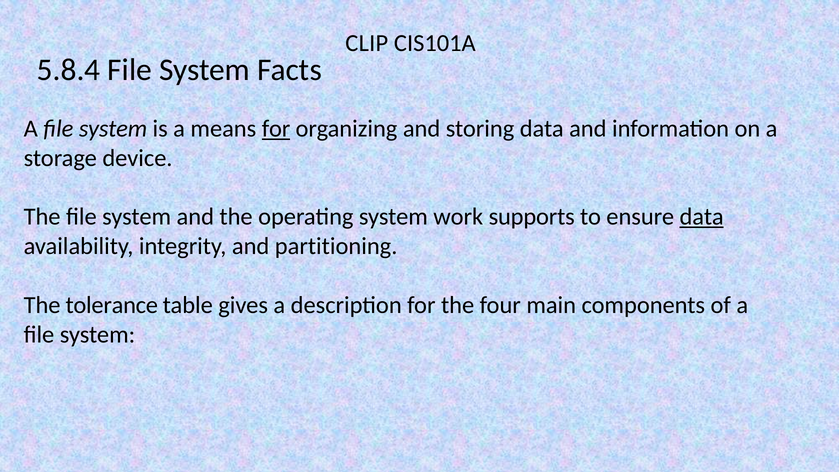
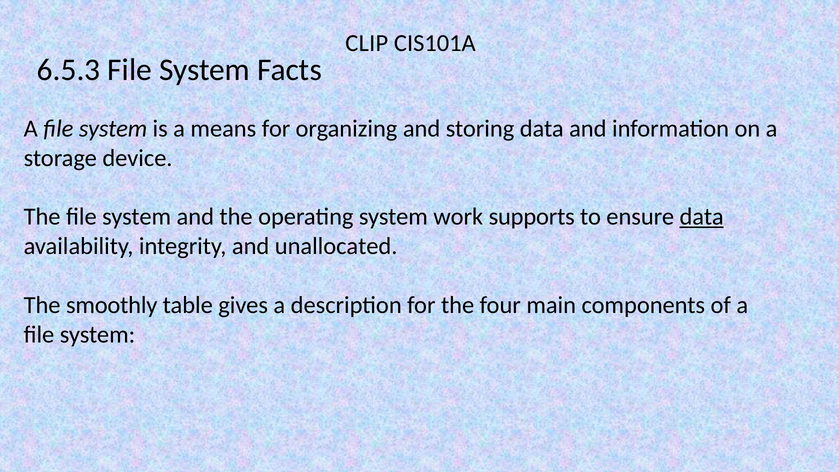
5.8.4: 5.8.4 -> 6.5.3 (69, 70)
for underline: present -> none (276, 129)
partitioning: partitioning -> unallocated (336, 246)
tolerance: tolerance -> smoothly (112, 305)
